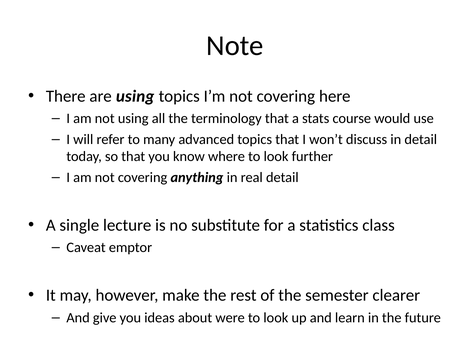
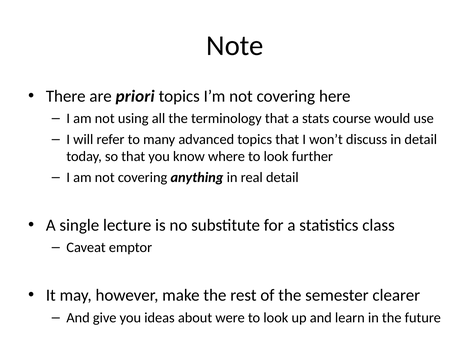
are using: using -> priori (135, 96)
